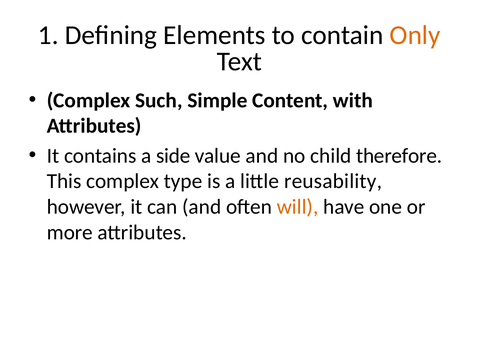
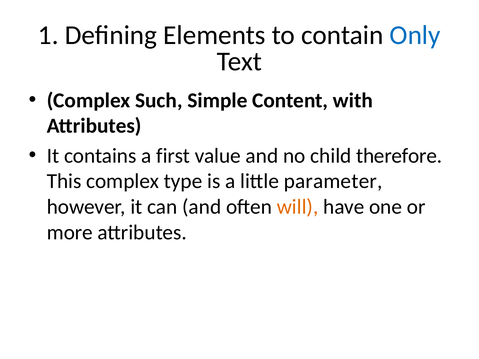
Only colour: orange -> blue (415, 35)
side: side -> first (173, 156)
reusability: reusability -> parameter (333, 181)
